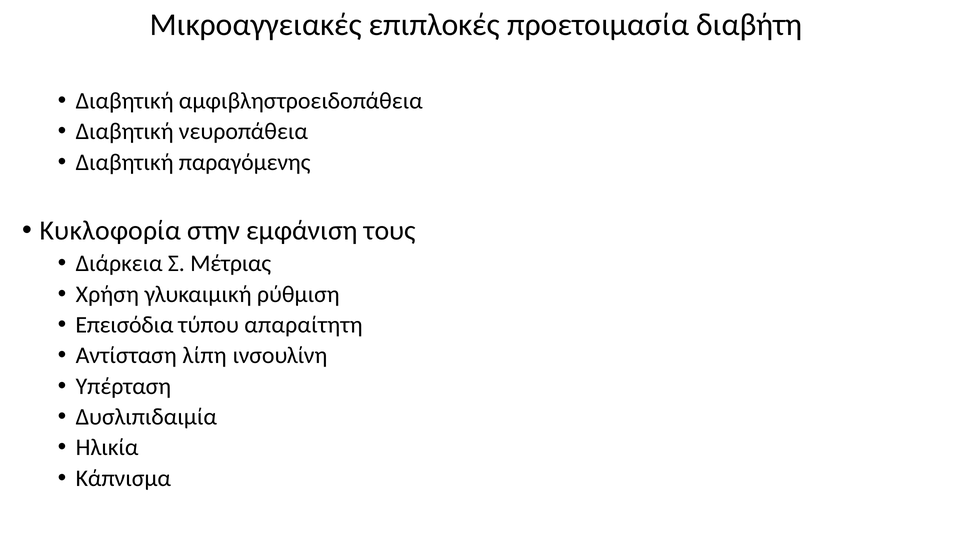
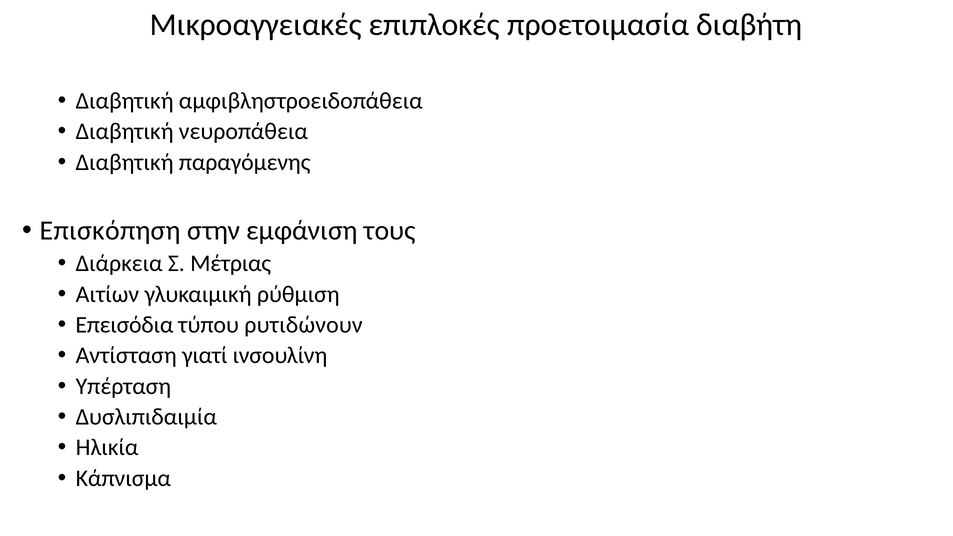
Κυκλοφορία: Κυκλοφορία -> Επισκόπηση (110, 231)
Χρήση: Χρήση -> Αιτίων (107, 294)
απαραίτητη: απαραίτητη -> ρυτιδώνουν (304, 325)
λίπη: λίπη -> γιατί (205, 356)
